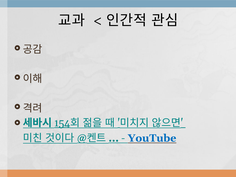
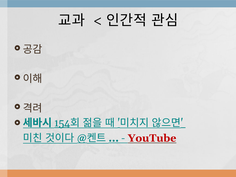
YouTube colour: blue -> red (152, 138)
